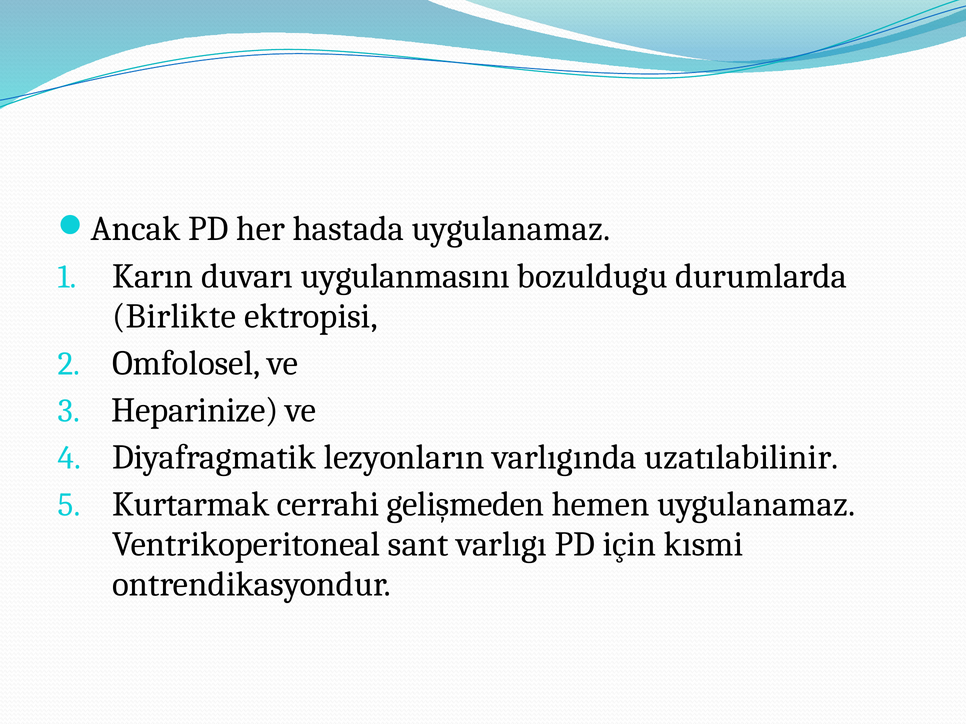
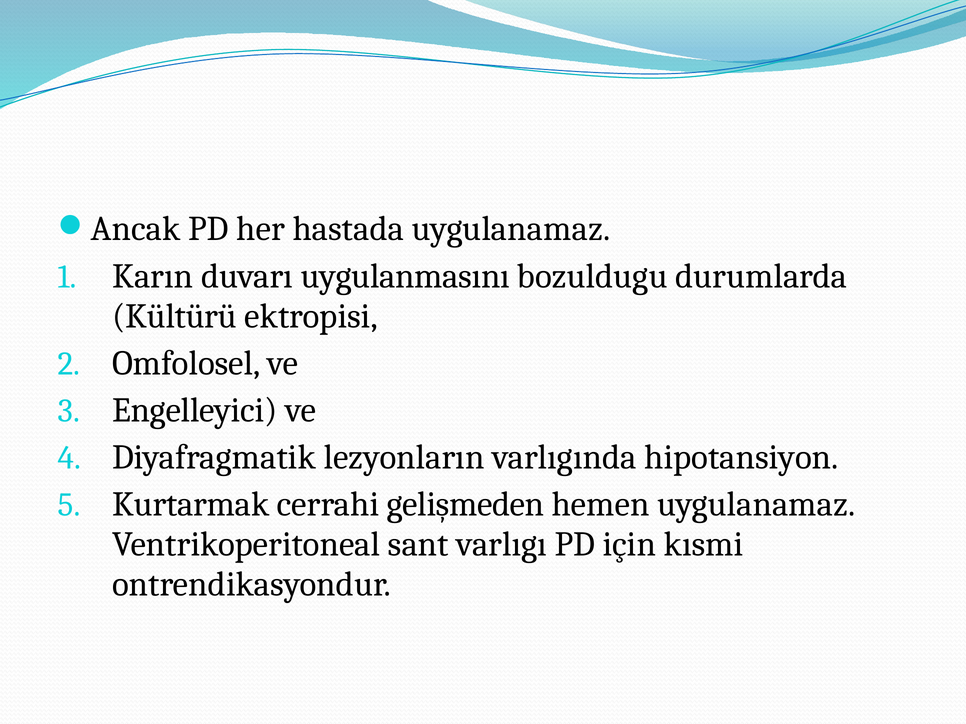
Birlikte: Birlikte -> Kültürü (175, 316)
Heparinize: Heparinize -> Engelleyici (195, 410)
uzatılabilinir: uzatılabilinir -> hipotansiyon (741, 458)
